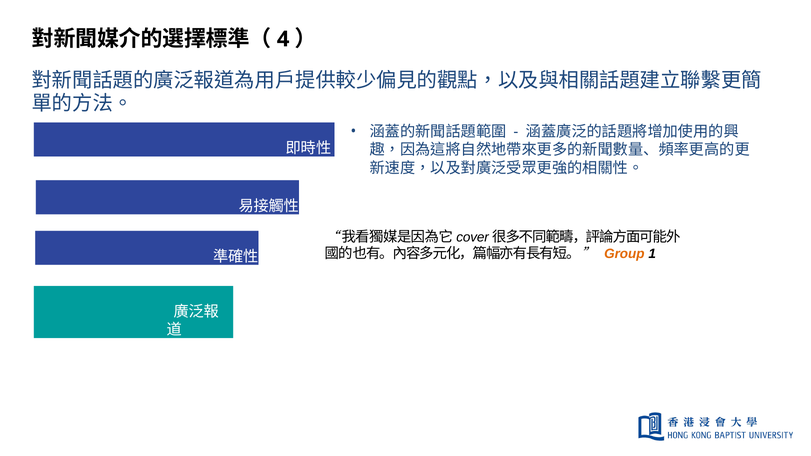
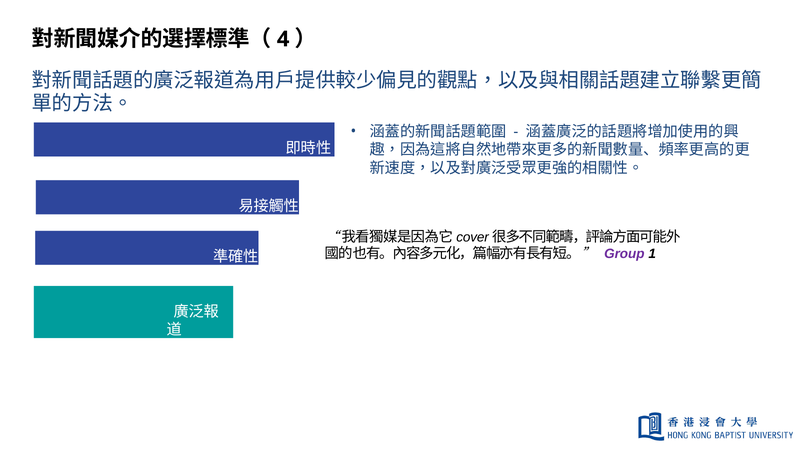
Group colour: orange -> purple (624, 254)
